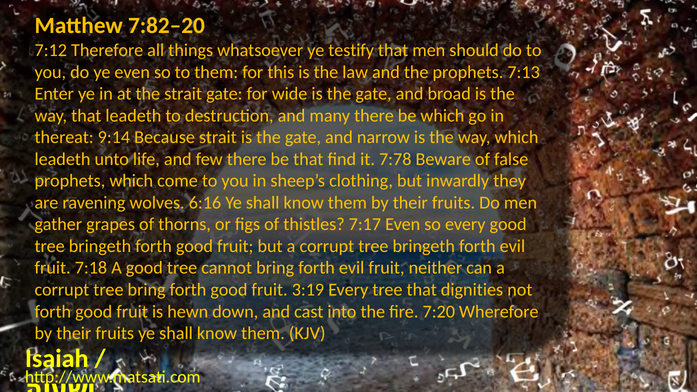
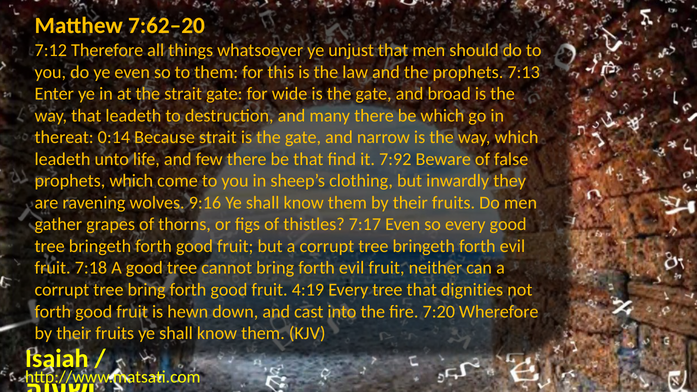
7:82–20: 7:82–20 -> 7:62–20 (166, 26)
testify: testify -> unjust (351, 50)
9:14: 9:14 -> 0:14 (114, 137)
7:78: 7:78 -> 7:92 (395, 159)
6:16: 6:16 -> 9:16 (205, 203)
3:19: 3:19 -> 4:19 (308, 290)
